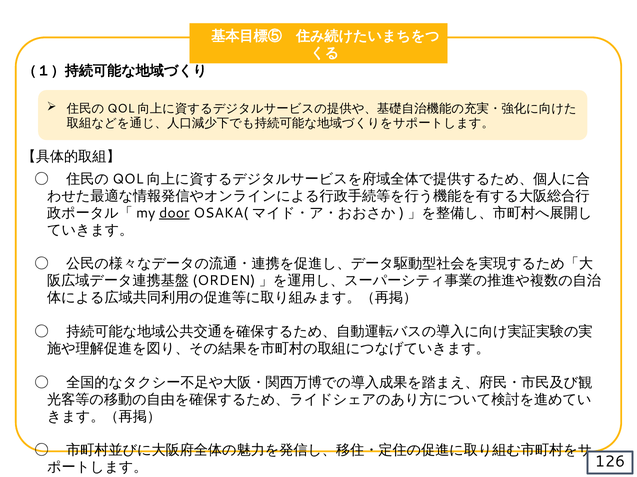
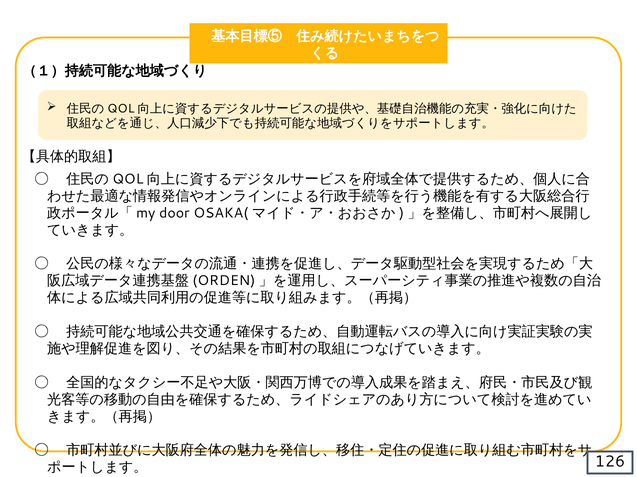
door underline: present -> none (174, 213)
